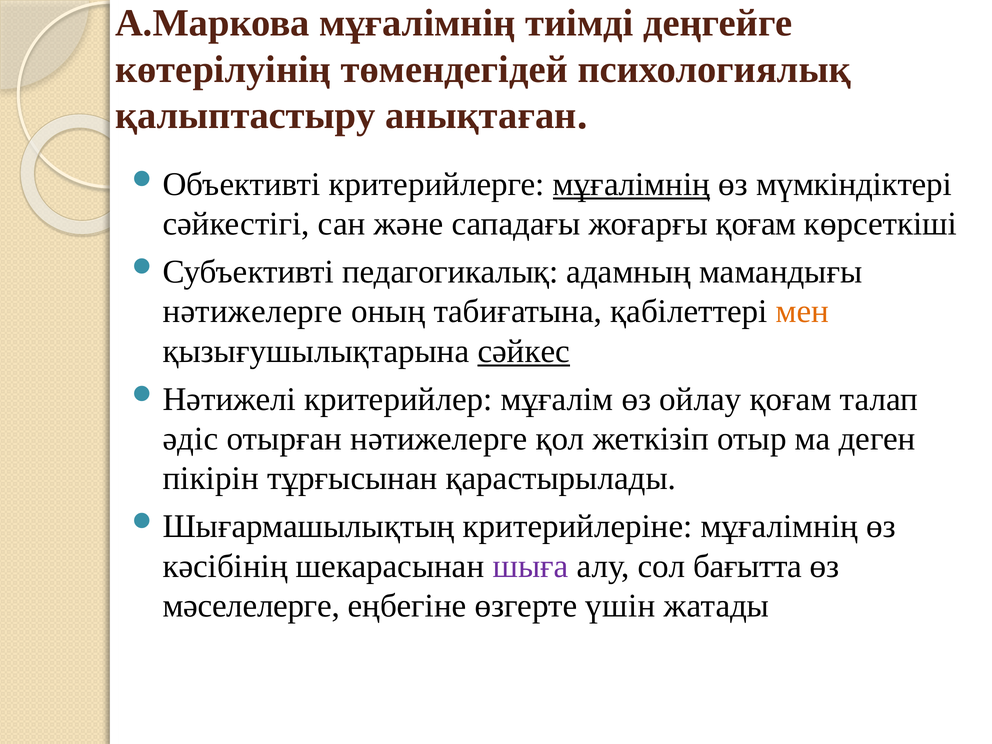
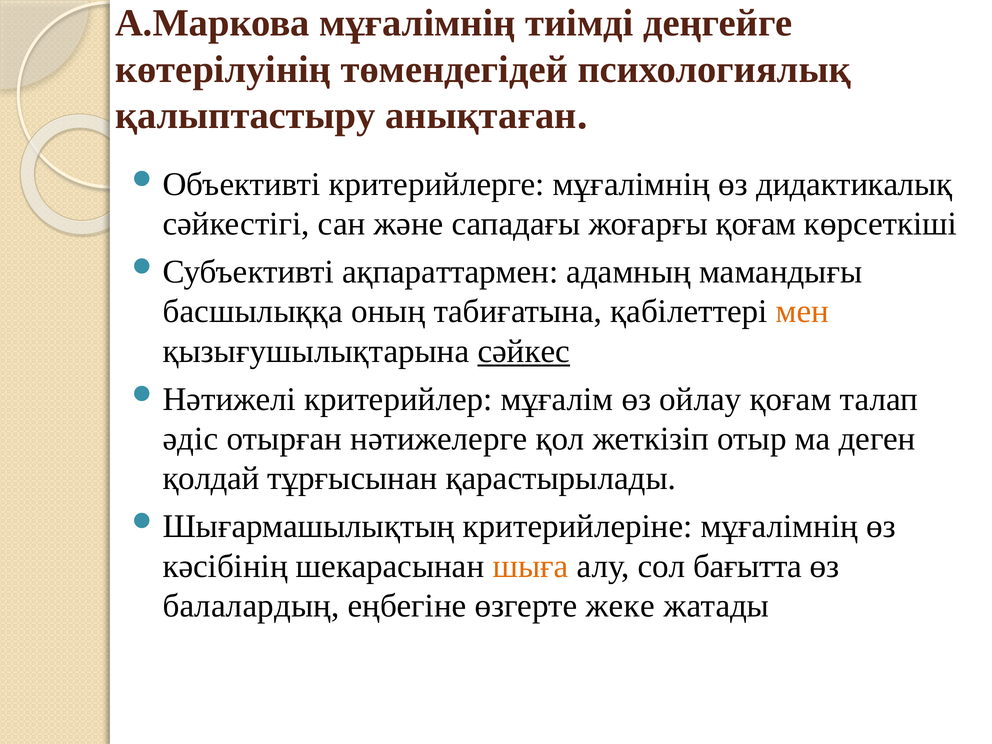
мұғалімнің underline: present -> none (631, 184)
мүмкіндіктері: мүмкіндіктері -> дидактикалық (854, 184)
педагогикалық: педагогикалық -> ақпараттармен (450, 272)
нәтижелерге: нәтижелерге -> басшылыққа (253, 311)
пікірін: пікірін -> қолдай (211, 478)
шыға colour: purple -> orange (531, 566)
мәселелерге: мәселелерге -> балалардың (251, 606)
үшін: үшін -> жеке (620, 606)
